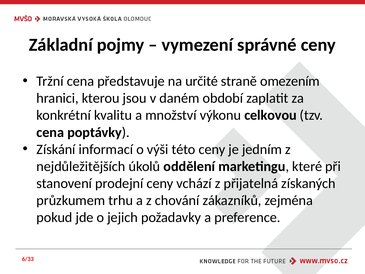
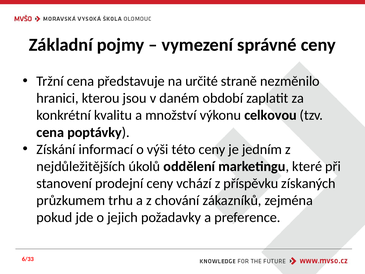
omezením: omezením -> nezměnilo (290, 81)
přijatelná: přijatelná -> příspěvku (251, 183)
